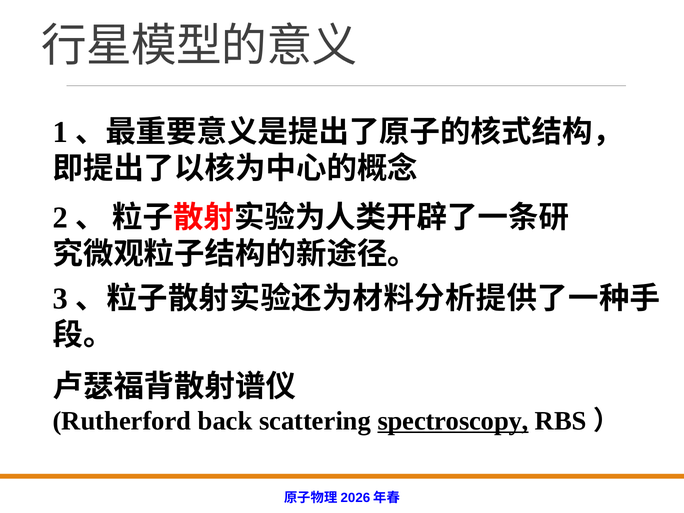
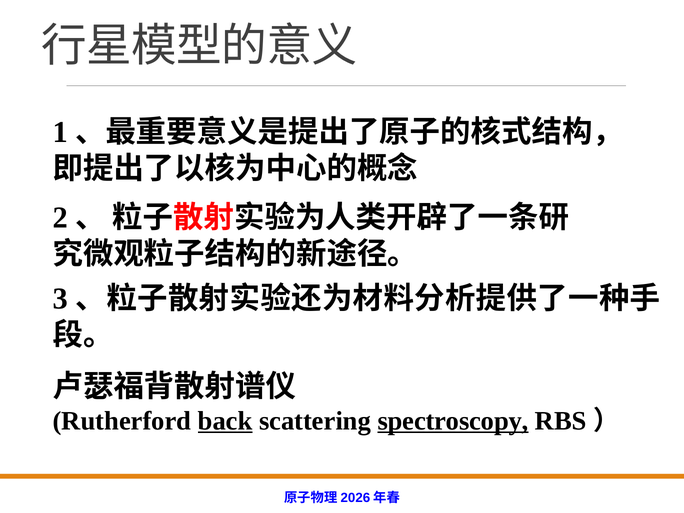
back underline: none -> present (225, 421)
